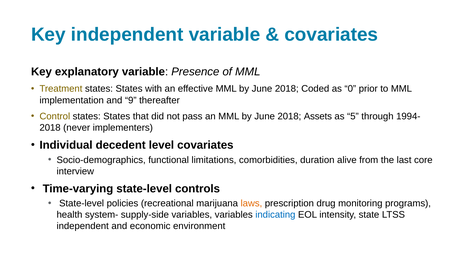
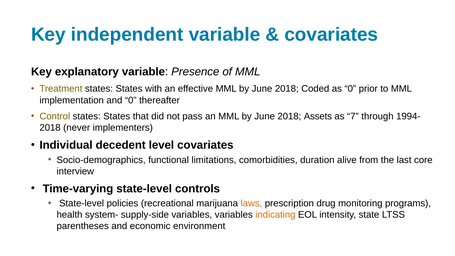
and 9: 9 -> 0 (131, 100)
5: 5 -> 7 (353, 116)
indicating colour: blue -> orange (275, 215)
independent: independent -> parentheses (83, 226)
